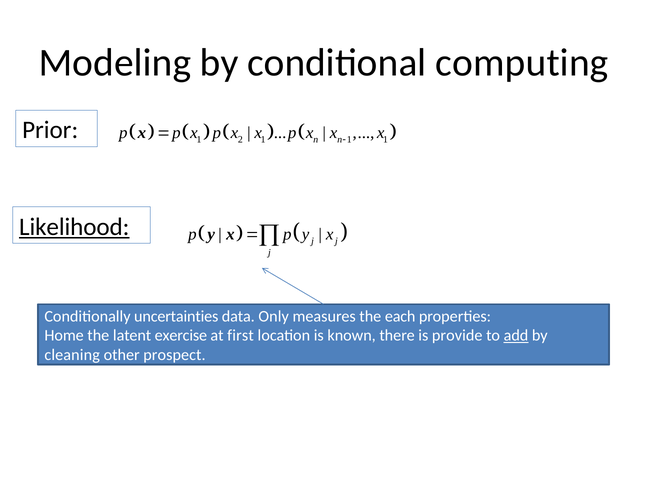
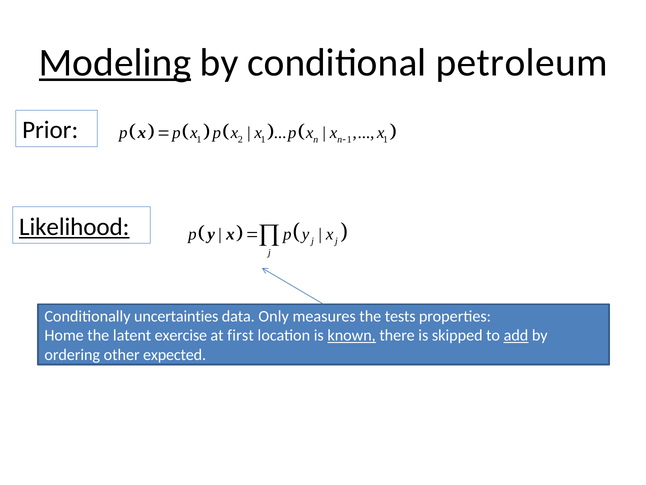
Modeling underline: none -> present (115, 63)
computing: computing -> petroleum (522, 63)
each: each -> tests (400, 316)
known underline: none -> present (352, 335)
provide: provide -> skipped (457, 335)
cleaning: cleaning -> ordering (72, 355)
prospect: prospect -> expected (175, 355)
